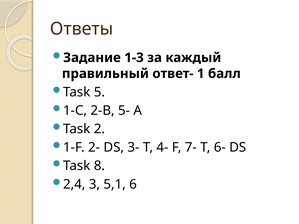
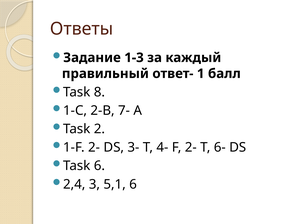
5: 5 -> 8 (99, 92)
5-: 5- -> 7- (124, 111)
F 7-: 7- -> 2- (191, 148)
Task 8: 8 -> 6 (99, 166)
